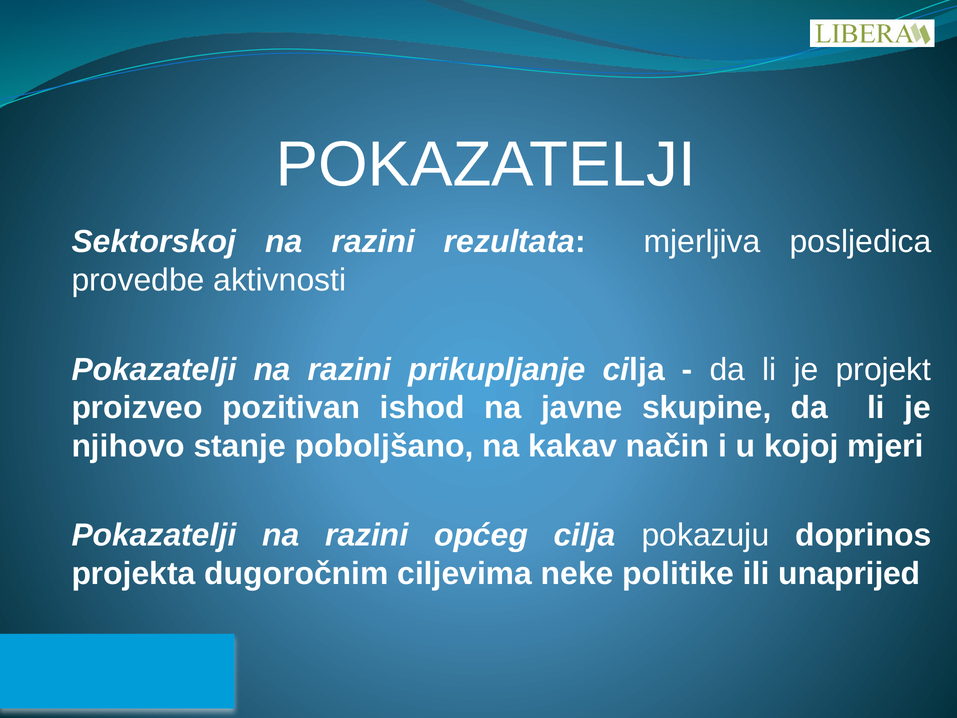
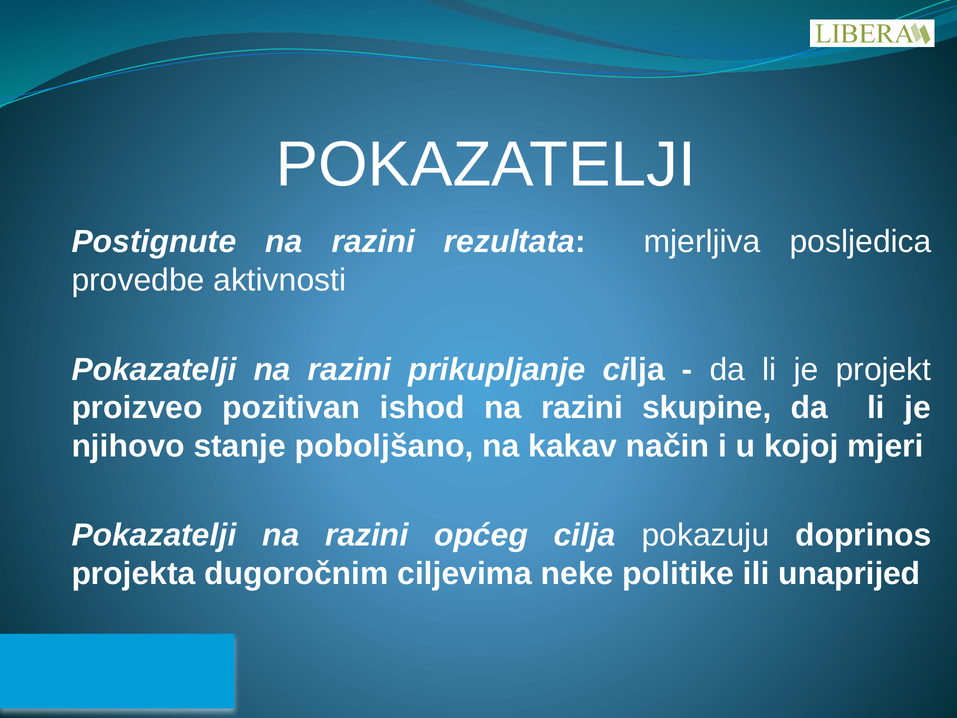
Sektorskoj: Sektorskoj -> Postignute (154, 242)
ishod na javne: javne -> razini (582, 408)
